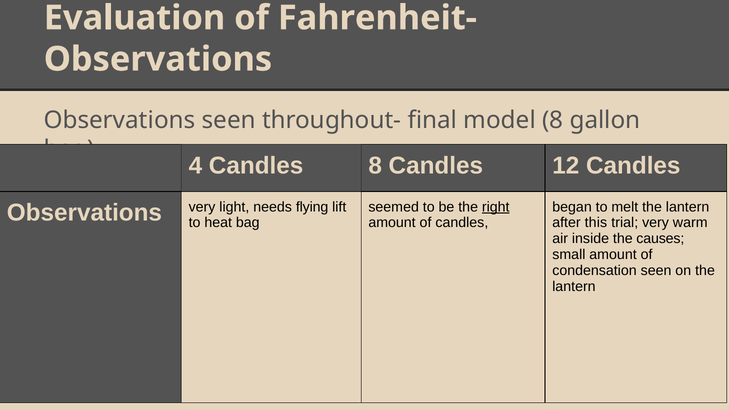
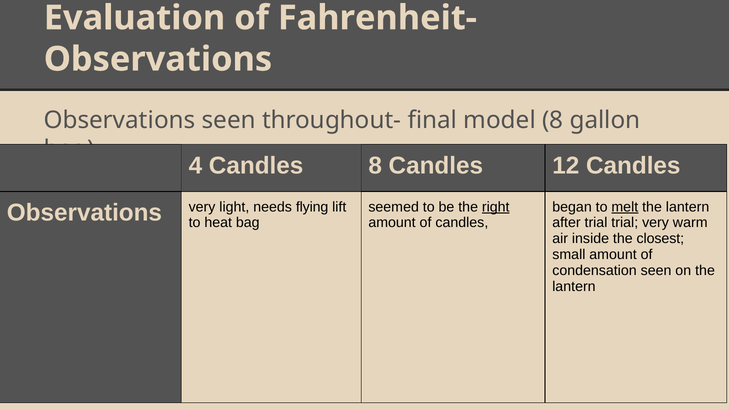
melt underline: none -> present (625, 207)
after this: this -> trial (596, 223)
causes: causes -> closest (660, 239)
